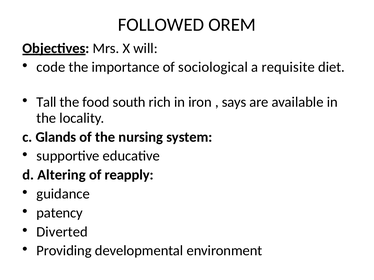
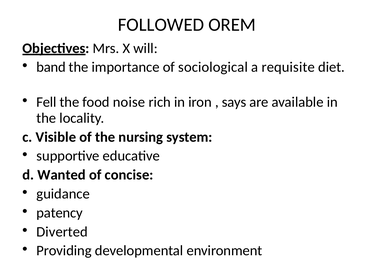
code: code -> band (51, 67)
Tall: Tall -> Fell (46, 102)
south: south -> noise (129, 102)
Glands: Glands -> Visible (56, 137)
Altering: Altering -> Wanted (62, 175)
reapply: reapply -> concise (129, 175)
